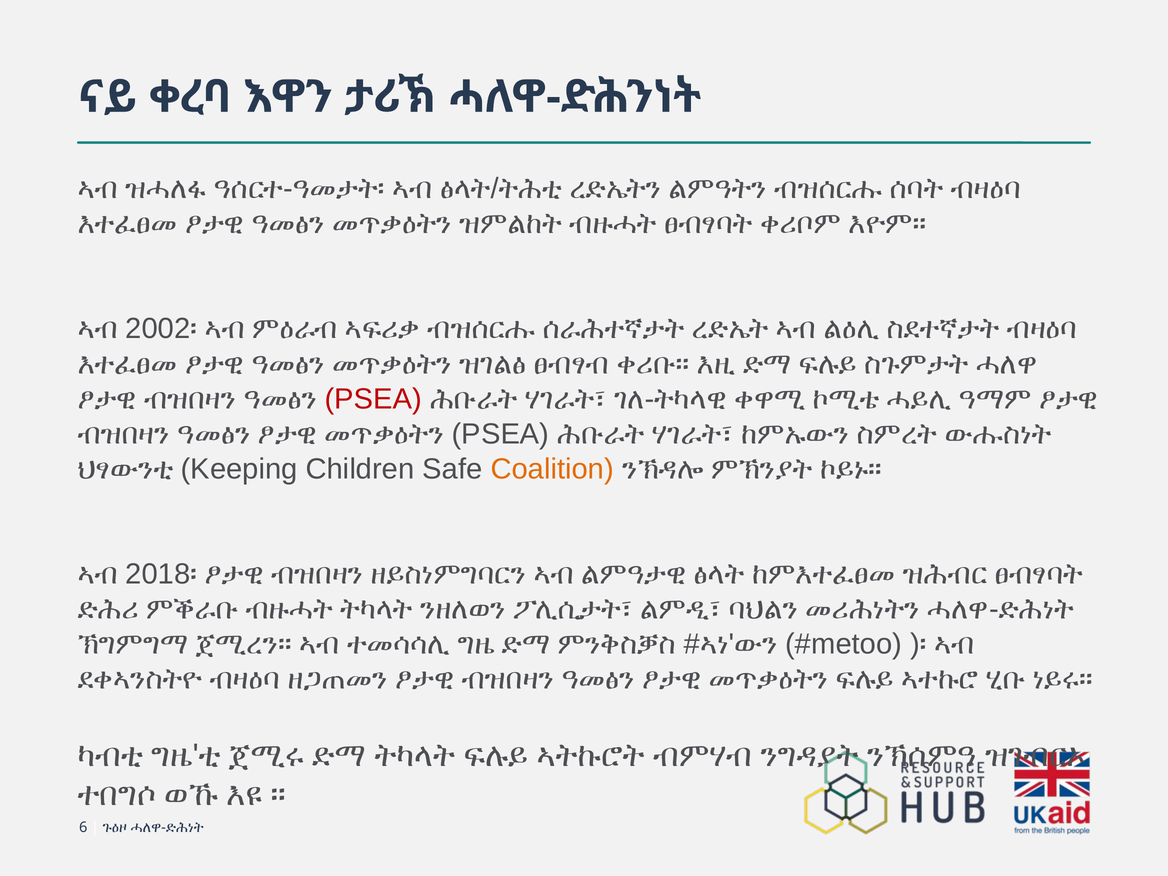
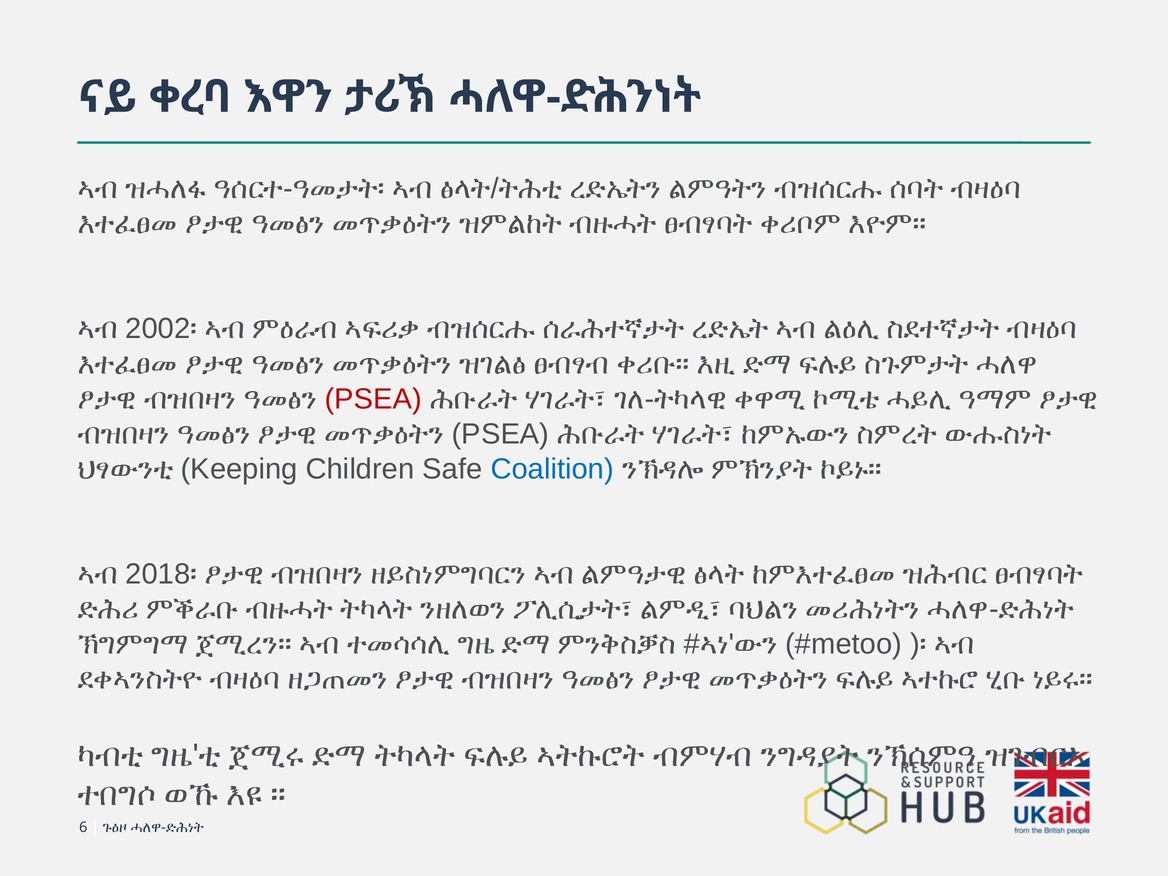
Coalition colour: orange -> blue (552, 469)
